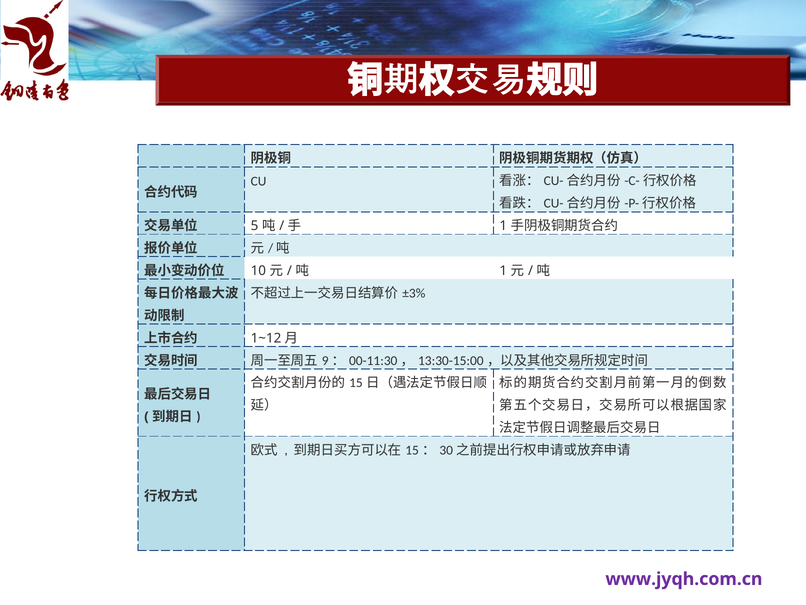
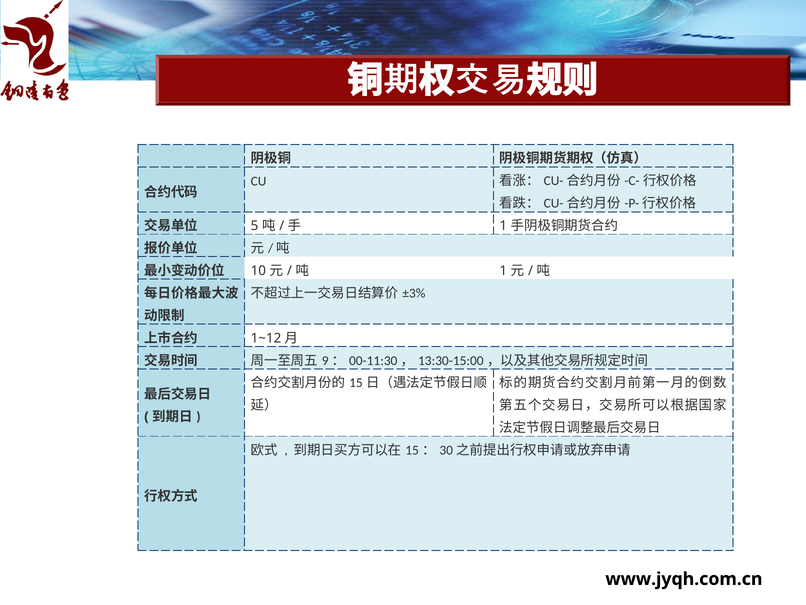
www.jyqh.com.cn colour: purple -> black (684, 579)
